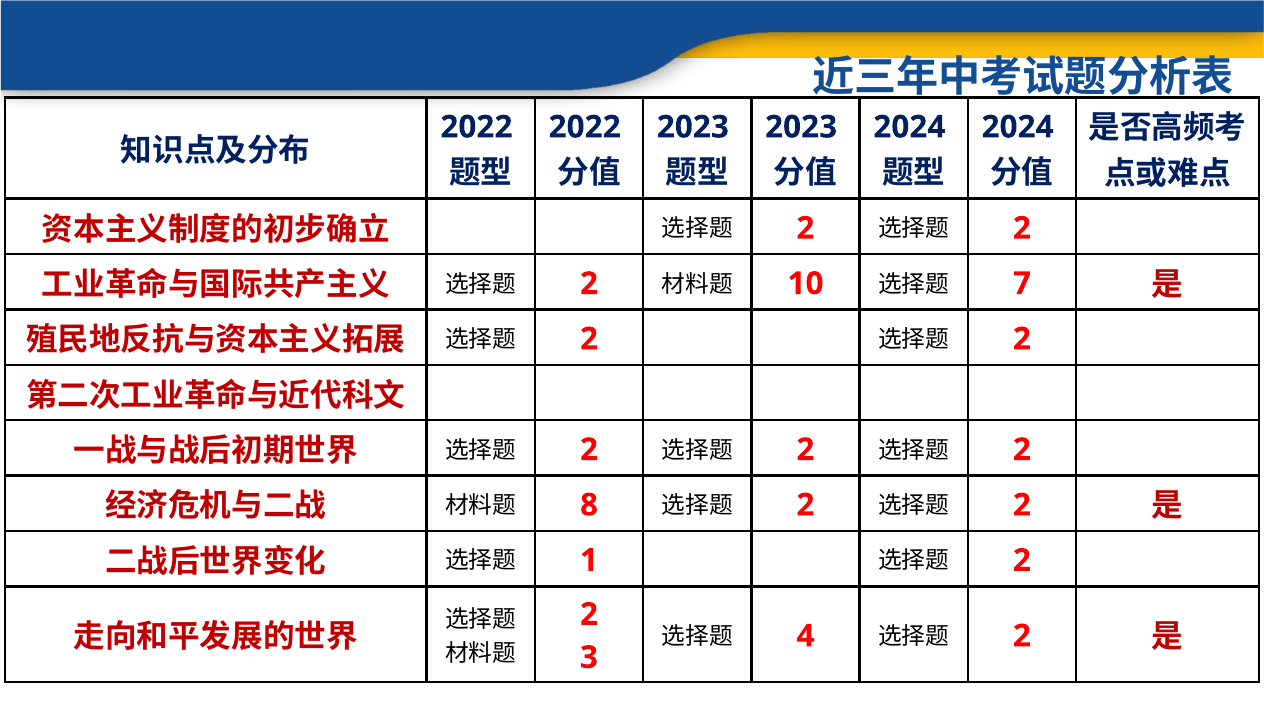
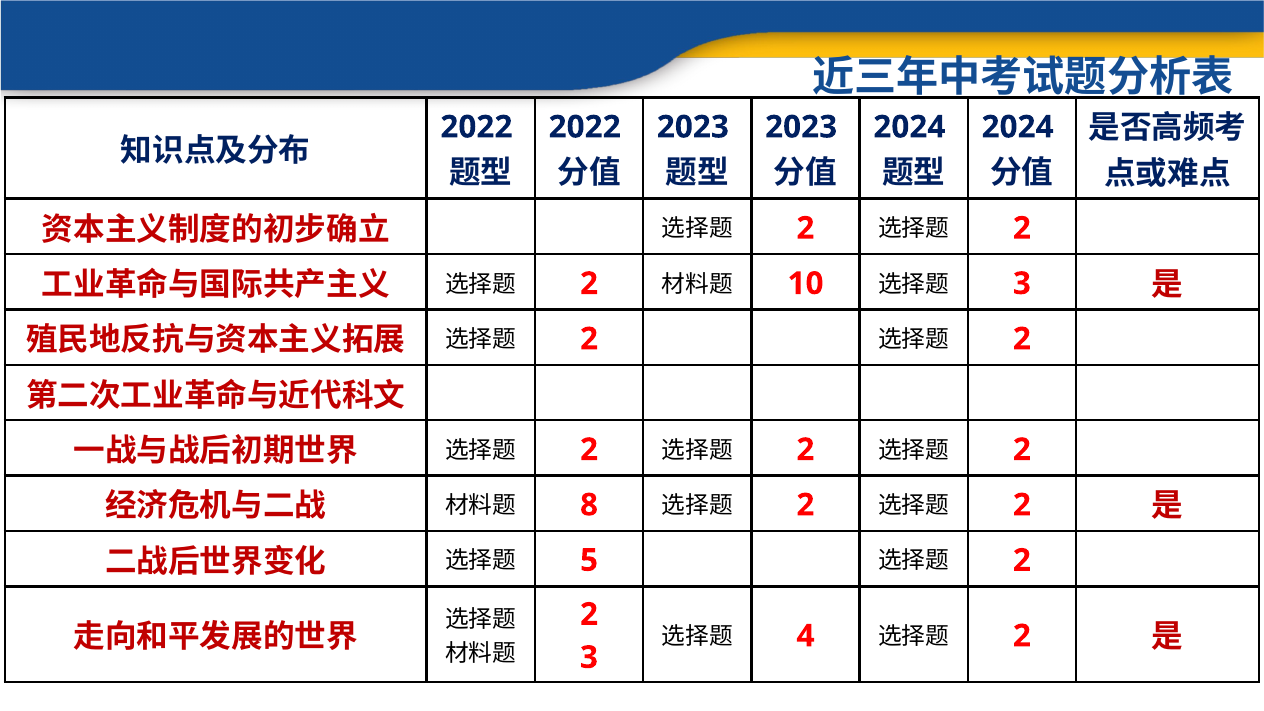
7: 7 -> 3 (1022, 284)
1: 1 -> 5 (589, 560)
